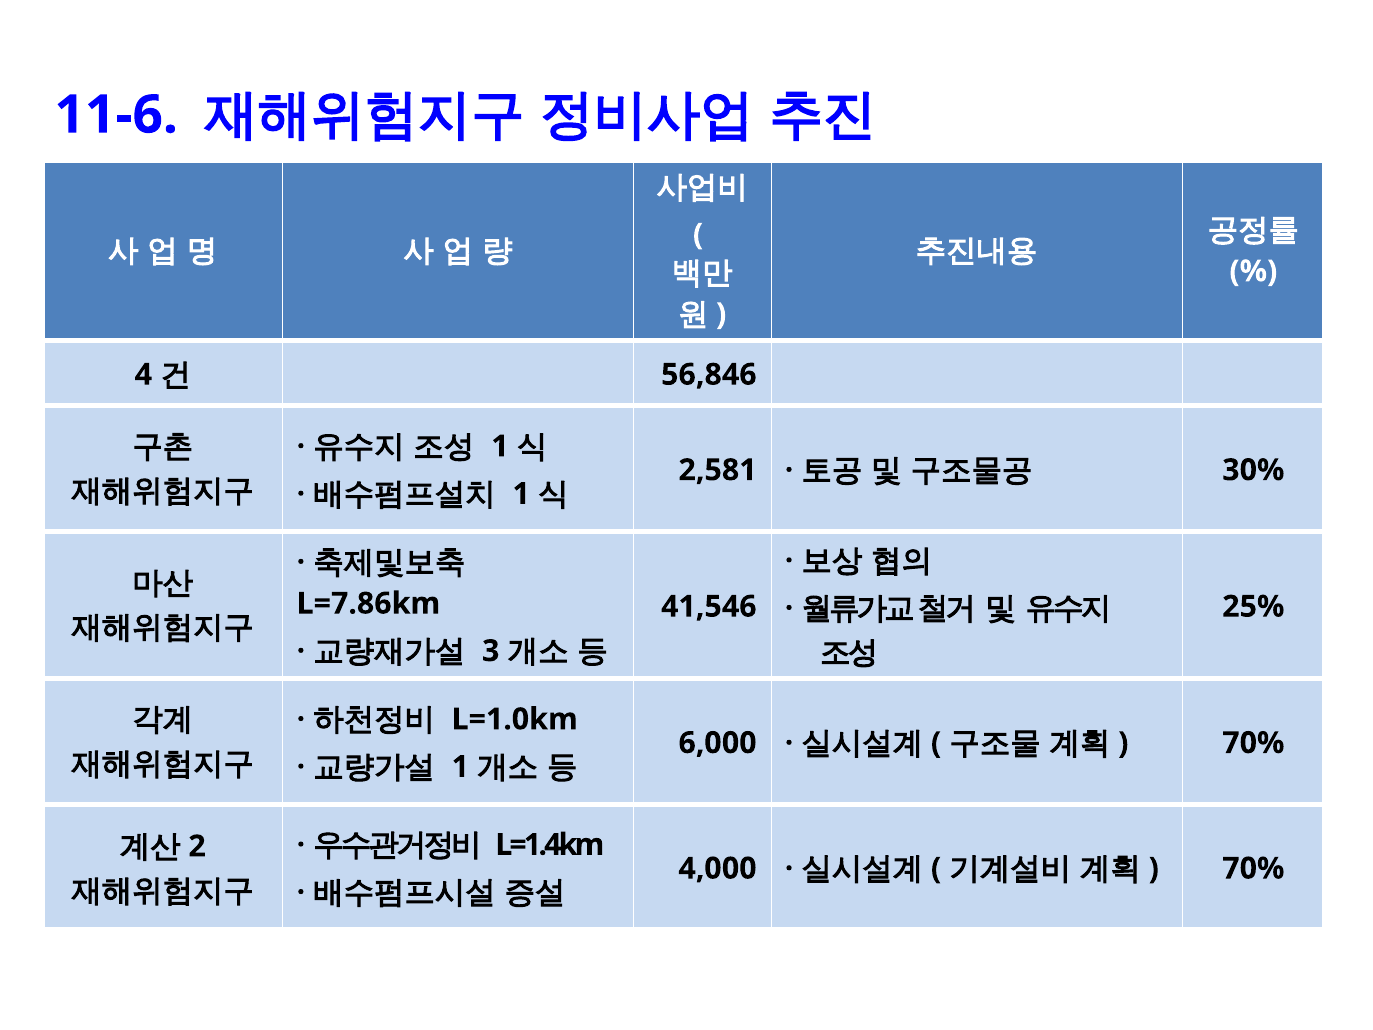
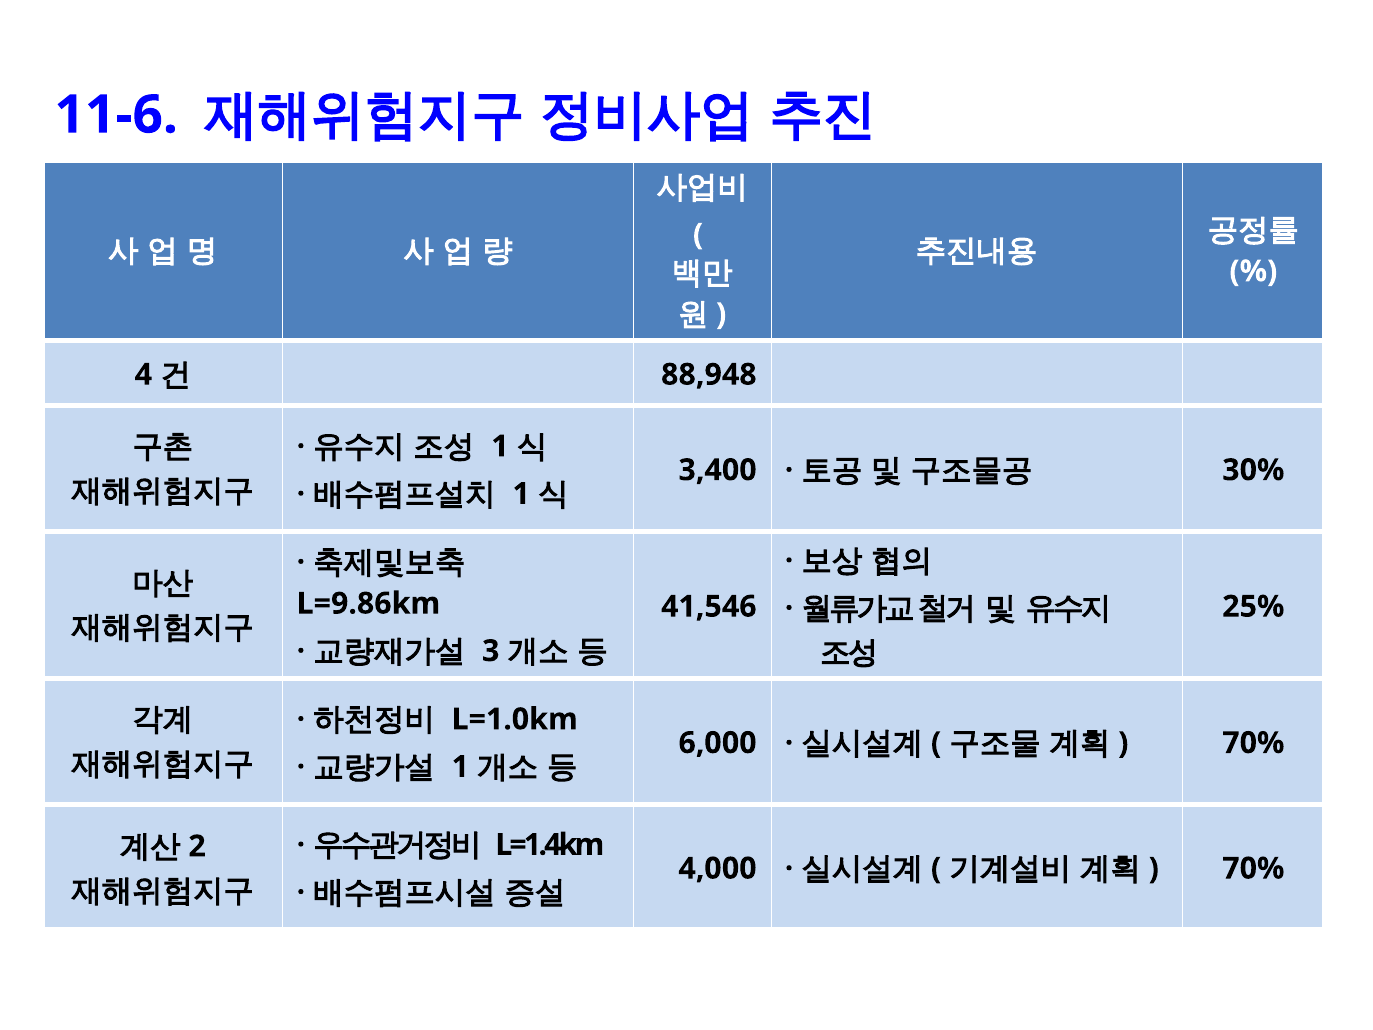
56,846: 56,846 -> 88,948 (709, 375)
2,581: 2,581 -> 3,400 (718, 470)
L=7.86km: L=7.86km -> L=9.86km (368, 603)
